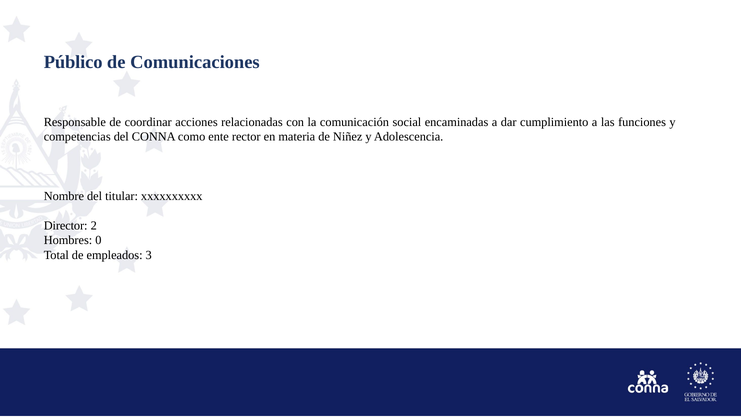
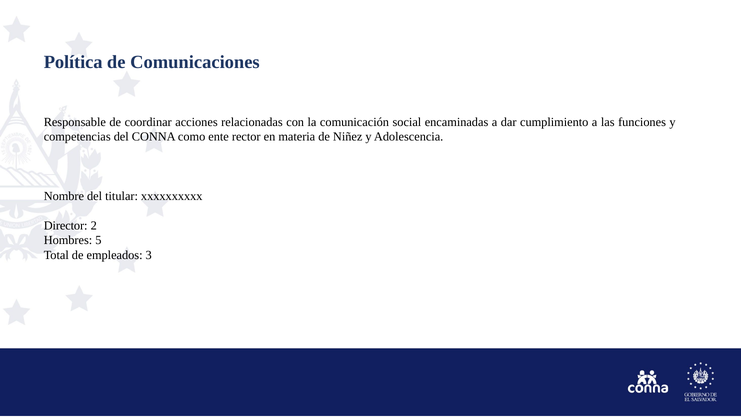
Público: Público -> Política (73, 62)
0: 0 -> 5 (98, 240)
